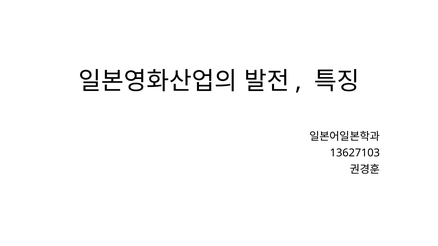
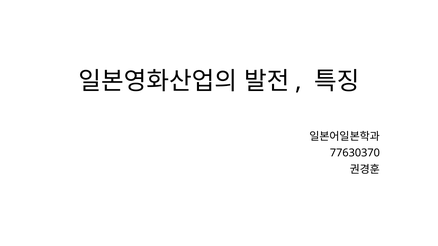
13627103: 13627103 -> 77630370 (355, 153)
